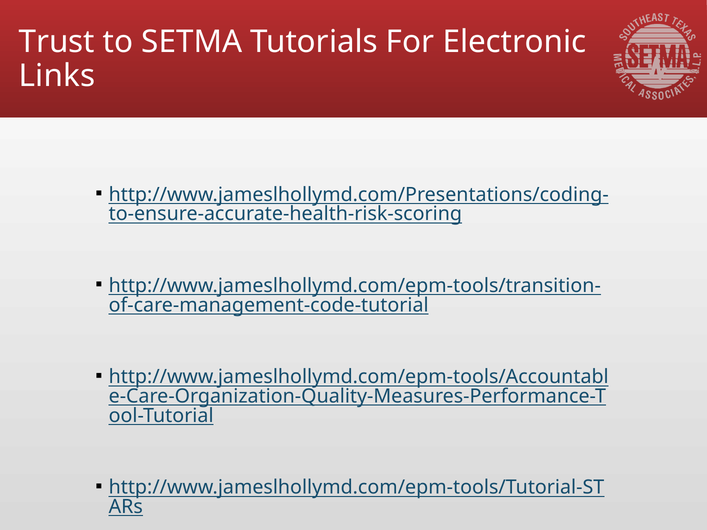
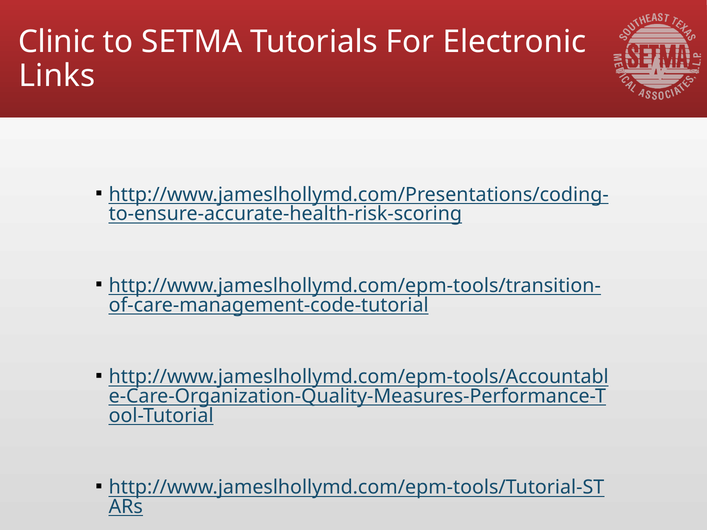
Trust: Trust -> Clinic (57, 42)
